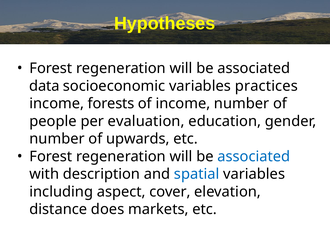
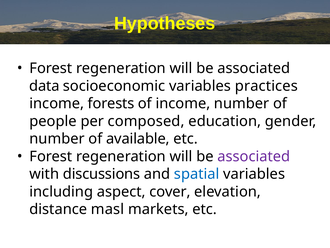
evaluation: evaluation -> composed (146, 121)
upwards: upwards -> available (138, 139)
associated colour: blue -> purple (254, 156)
description: description -> discussions (102, 174)
does: does -> masl (108, 209)
